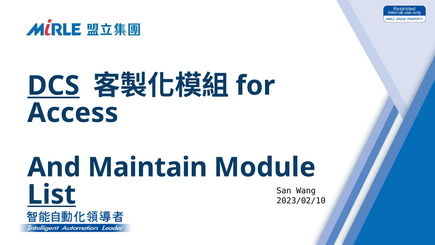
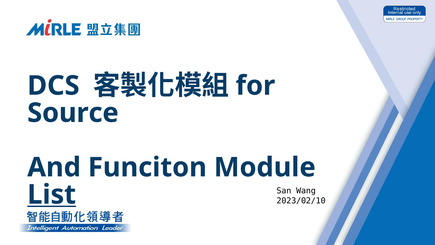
DCS underline: present -> none (53, 86)
Access: Access -> Source (73, 113)
Maintain: Maintain -> Funciton (147, 167)
